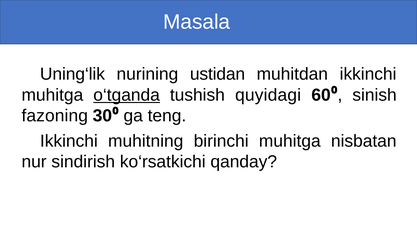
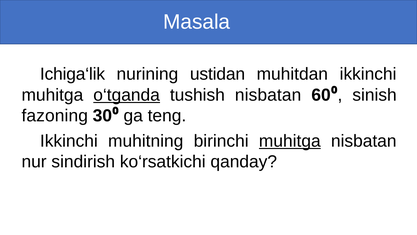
Uning‘lik: Uning‘lik -> Ichiga‘lik (73, 74)
tushish quyidagi: quyidagi -> nisbatan (268, 95)
muhitga underline: none -> present (290, 141)
